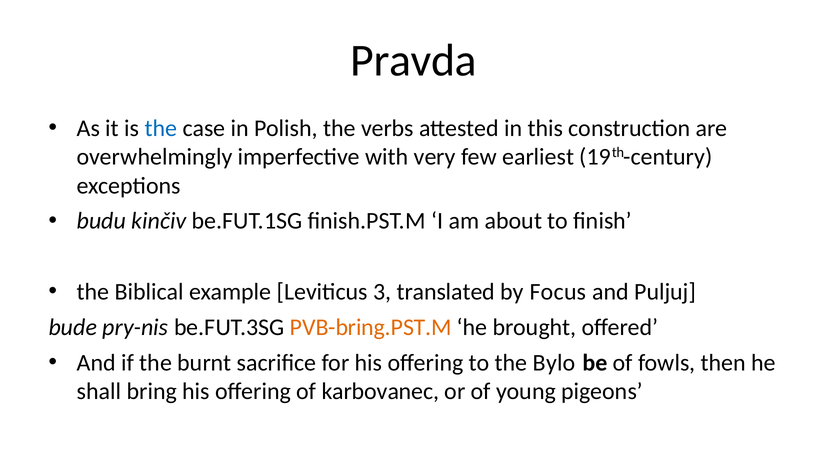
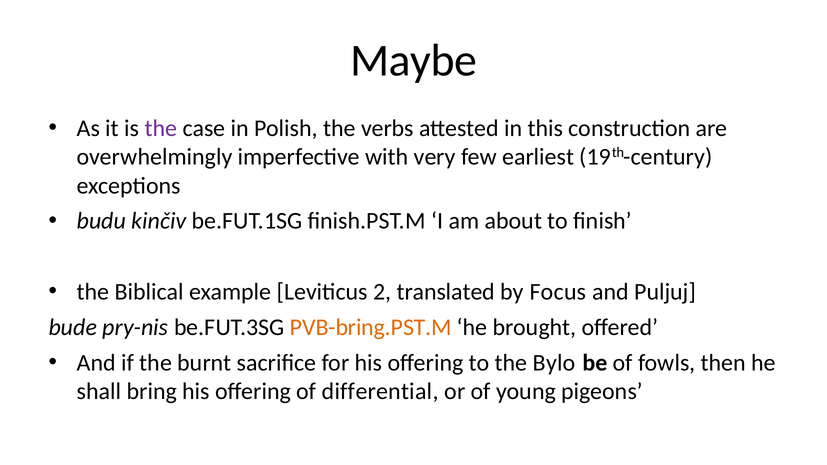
Pravda: Pravda -> Maybe (414, 61)
the colour: blue -> purple (161, 128)
3: 3 -> 2 (382, 292)
karbovanec: karbovanec -> differential (380, 392)
